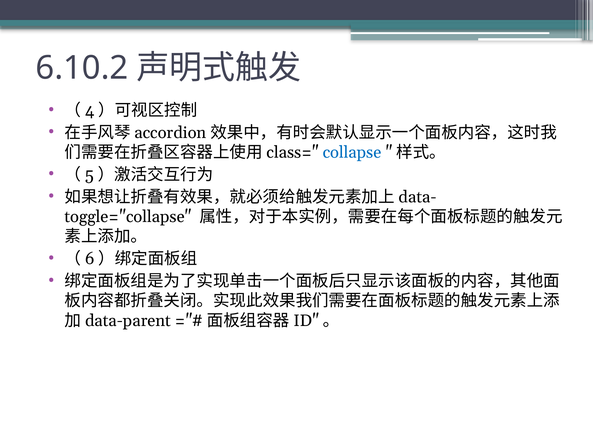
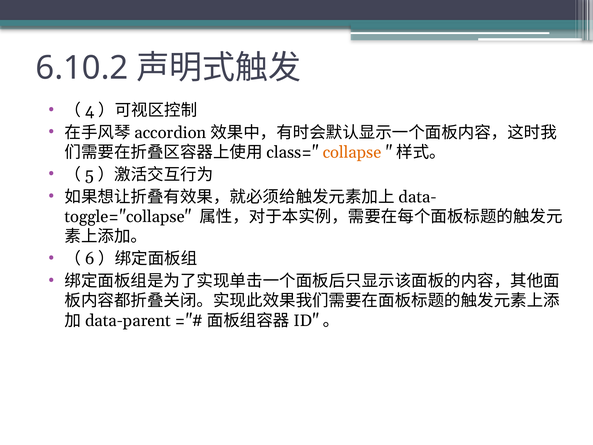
collapse colour: blue -> orange (352, 152)
